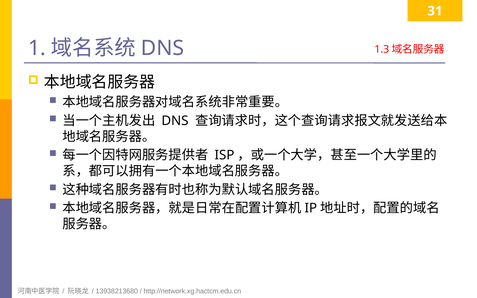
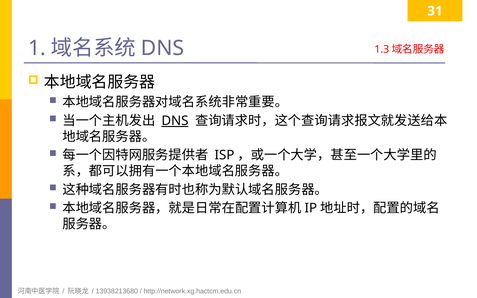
DNS underline: none -> present (175, 121)
